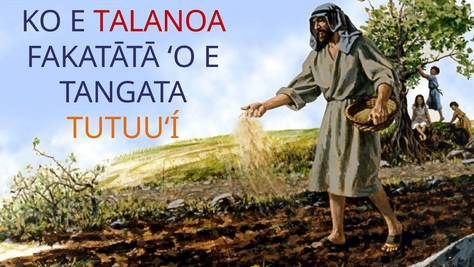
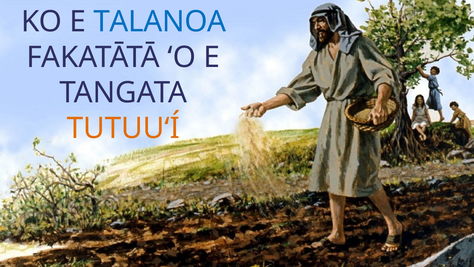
TALANOA colour: red -> blue (160, 22)
